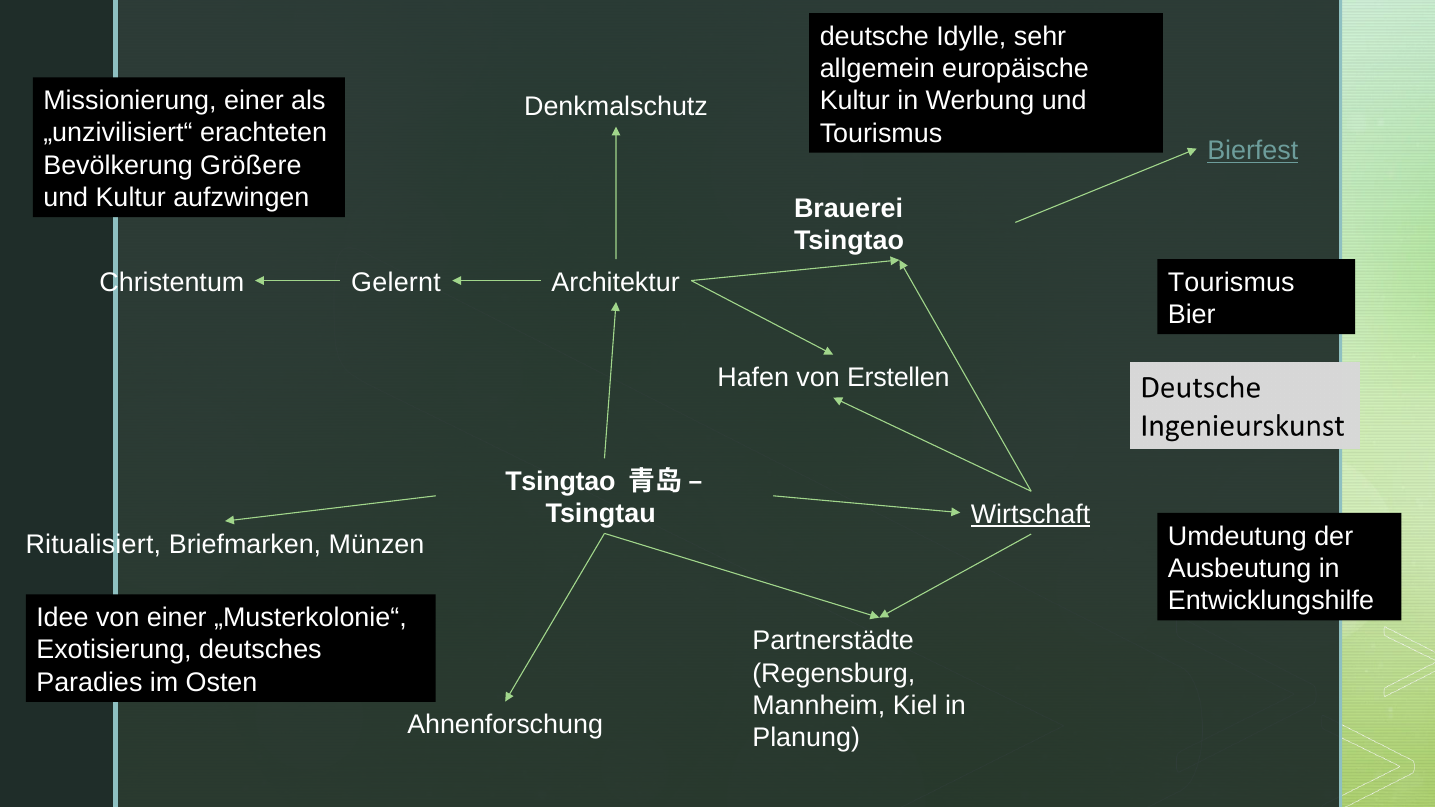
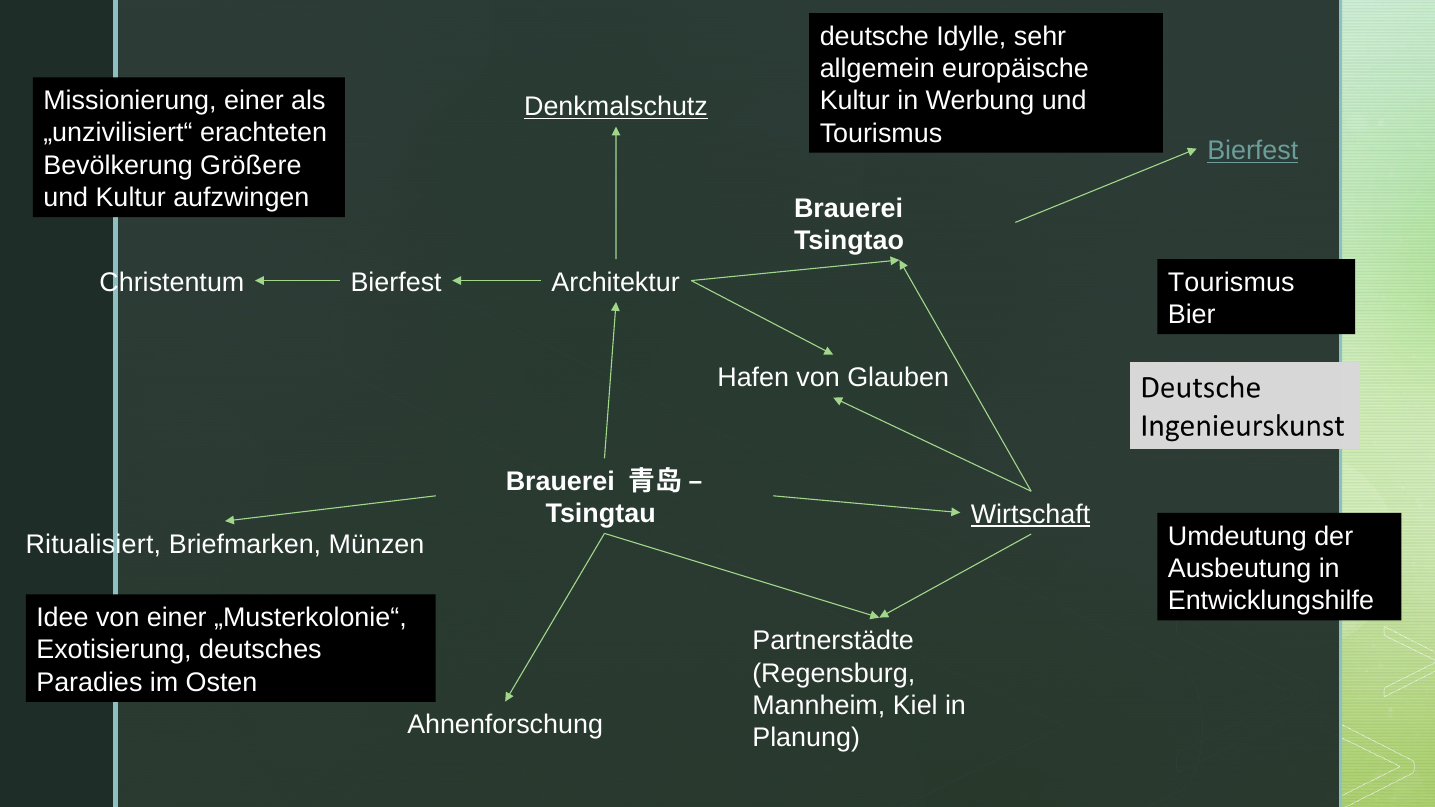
Denkmalschutz underline: none -> present (616, 107)
Gelernt: Gelernt -> Bierfest (396, 283)
Erstellen: Erstellen -> Glauben (898, 378)
Tsingtao: Tsingtao -> Brauerei (560, 482)
